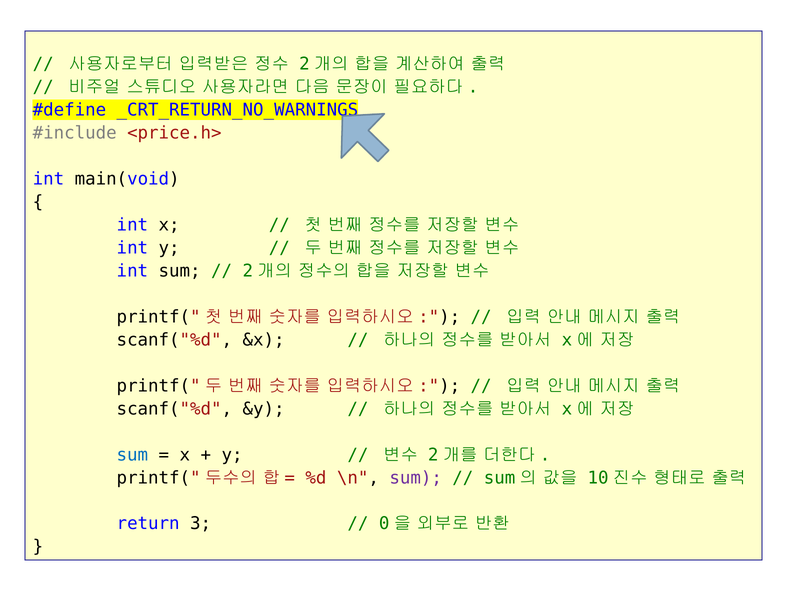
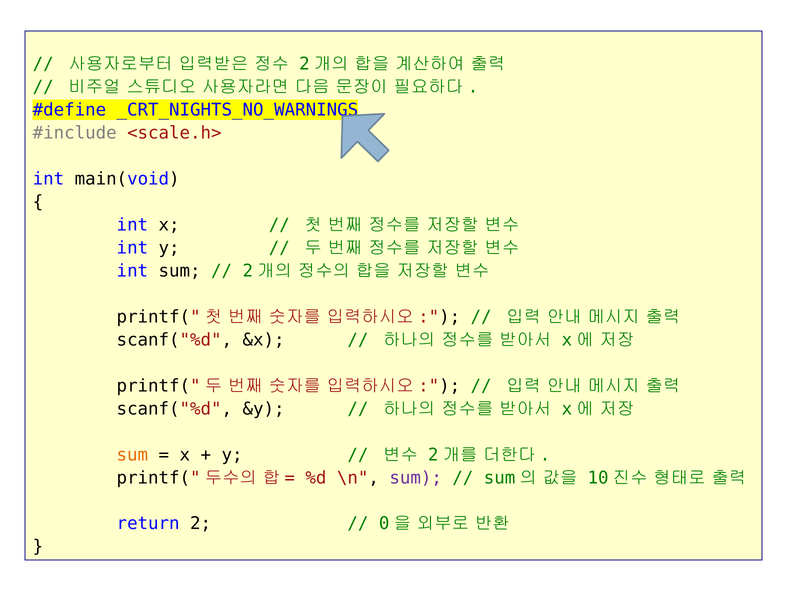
_CRT_RETURN_NO_WARNINGS: _CRT_RETURN_NO_WARNINGS -> _CRT_NIGHTS_NO_WARNINGS (237, 110)
<price.h>: <price.h> -> <scale.h> (174, 133)
sum colour: blue -> orange (132, 454)
3: 3 -> 2 (201, 523)
